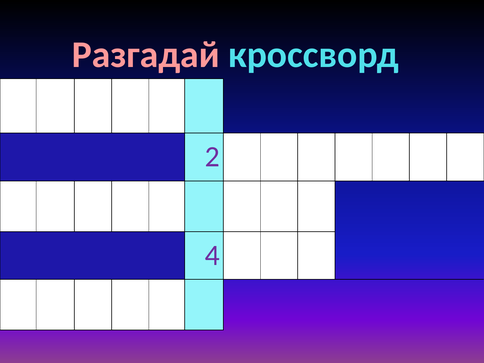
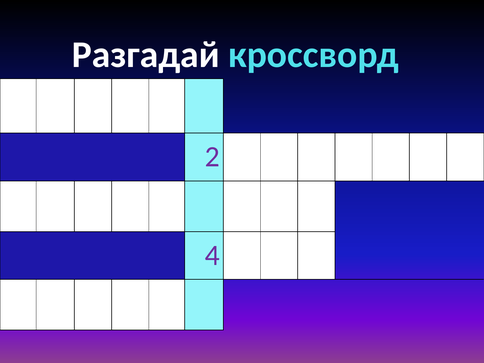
Разгадай colour: pink -> white (146, 55)
